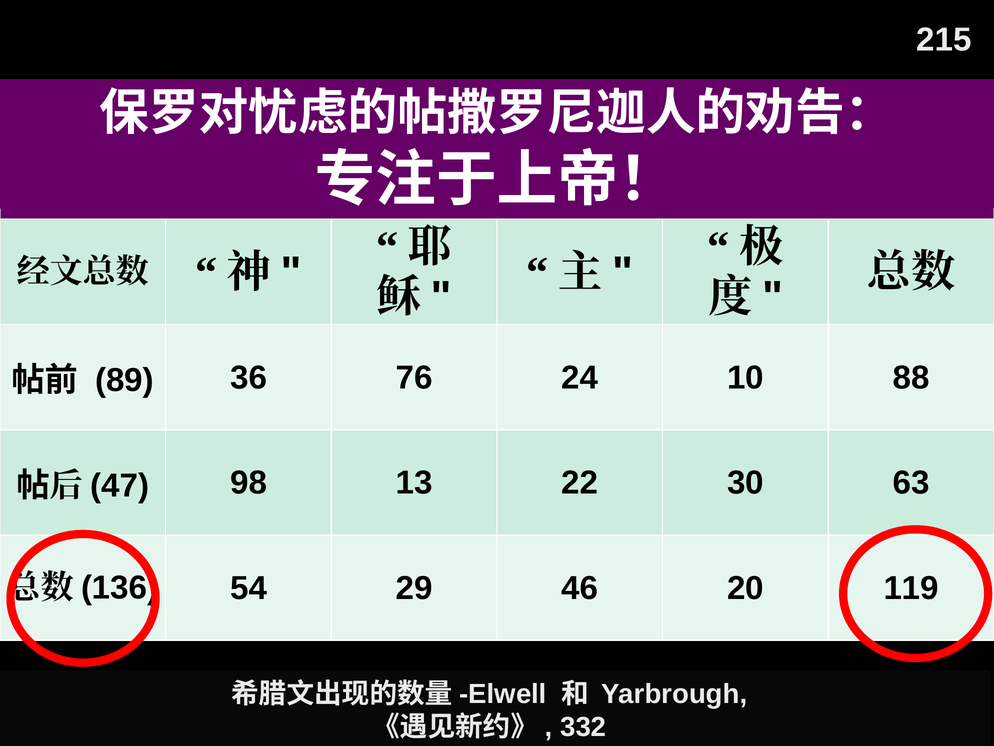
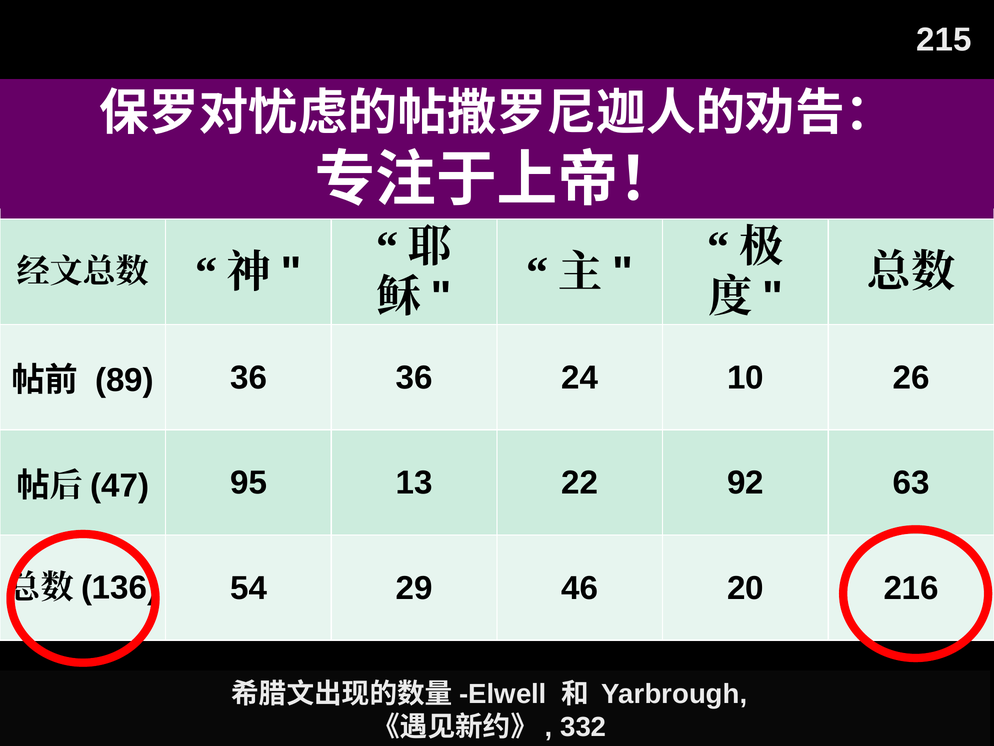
36 76: 76 -> 36 (414, 377)
88: 88 -> 26 (911, 377)
98: 98 -> 95 (249, 483)
30: 30 -> 92 (745, 483)
119: 119 -> 216 (911, 588)
